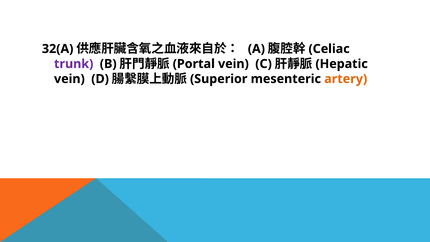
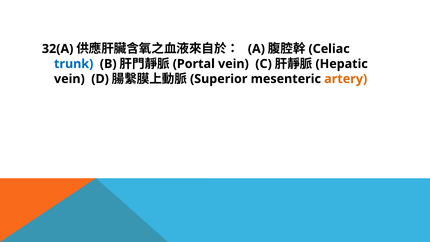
trunk colour: purple -> blue (74, 64)
